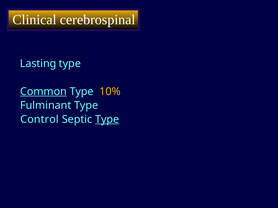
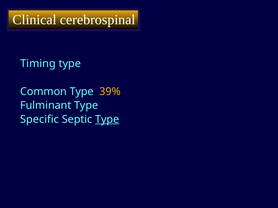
Lasting: Lasting -> Timing (38, 64)
Common underline: present -> none (43, 92)
10%: 10% -> 39% (110, 92)
Control: Control -> Specific (40, 120)
